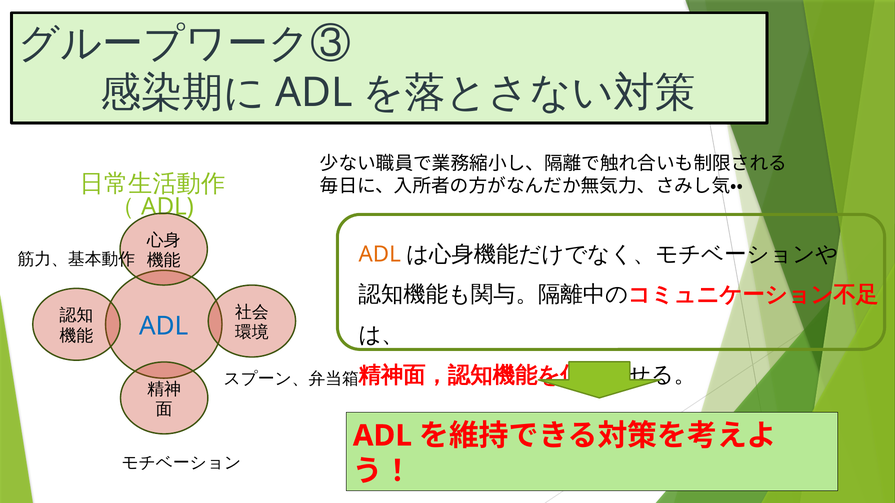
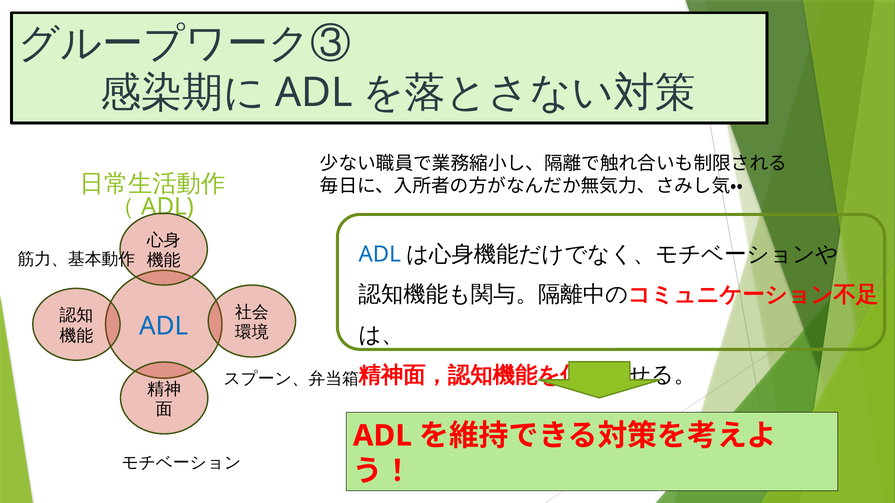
ADL colour: orange -> blue (380, 254)
